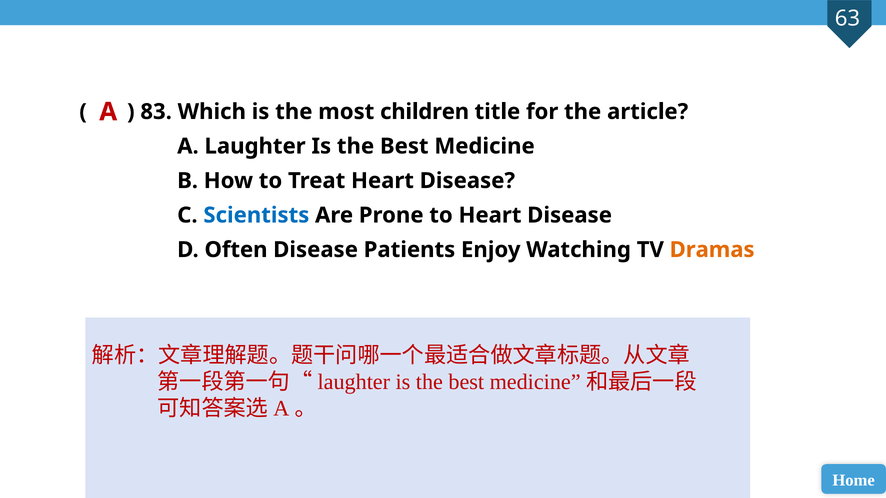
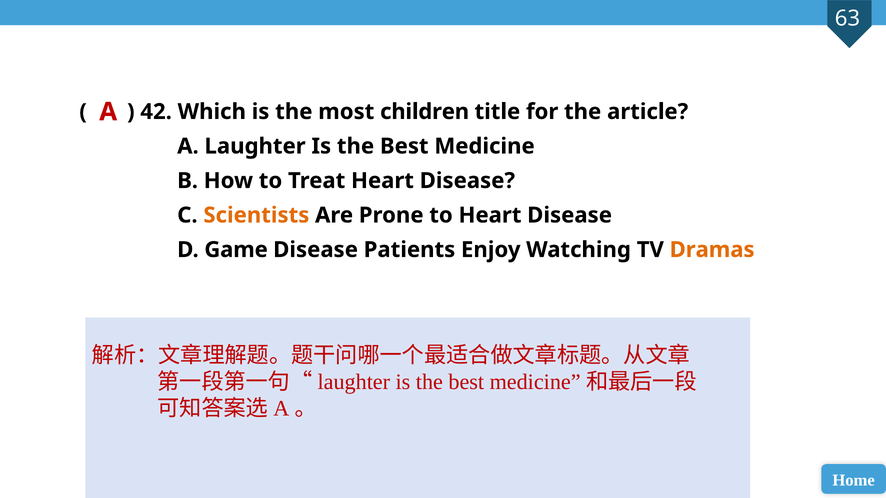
83: 83 -> 42 (156, 112)
Scientists colour: blue -> orange (256, 215)
Often: Often -> Game (236, 250)
